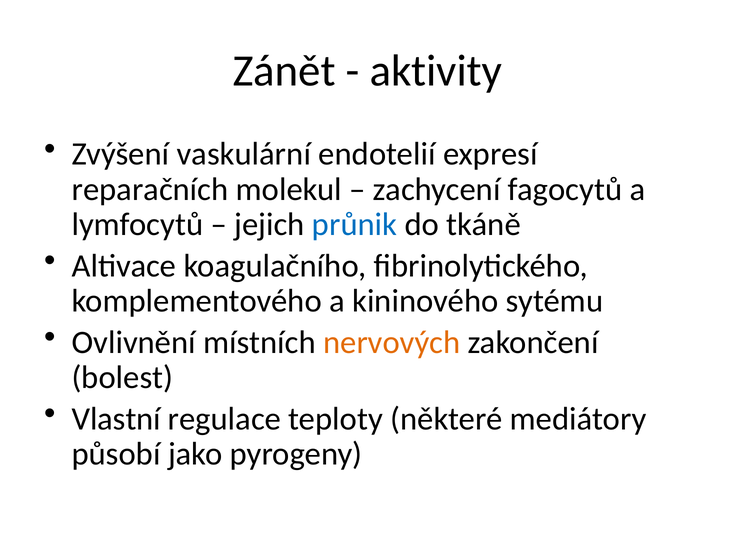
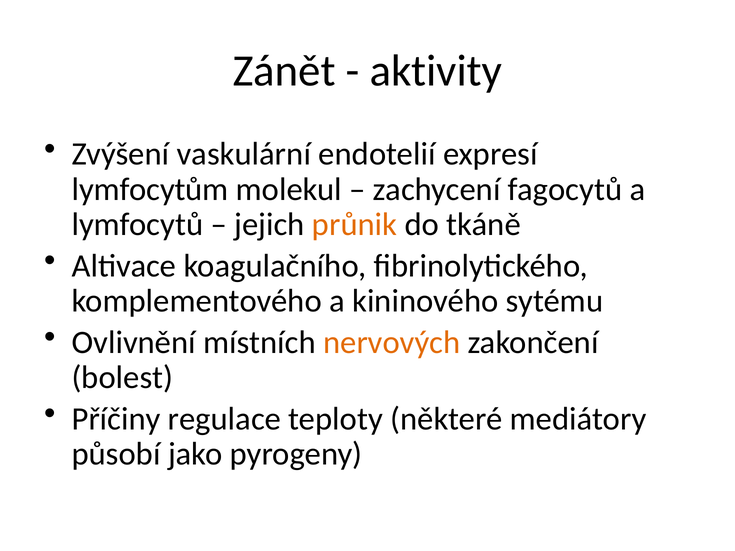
reparačních: reparačních -> lymfocytům (150, 189)
průnik colour: blue -> orange (355, 225)
Vlastní: Vlastní -> Příčiny (116, 419)
